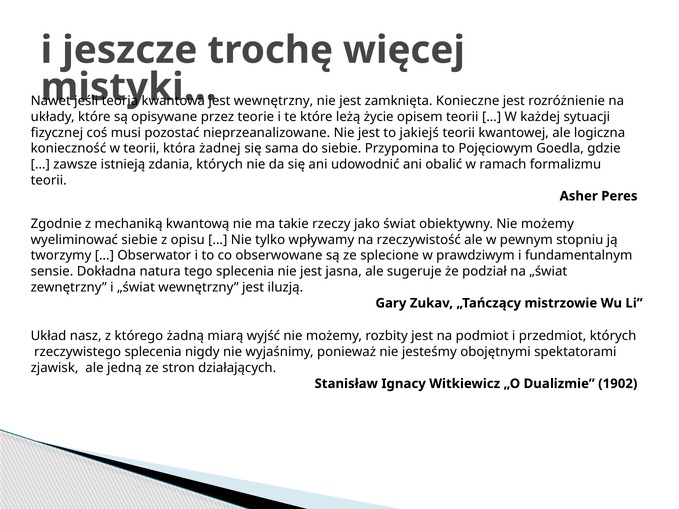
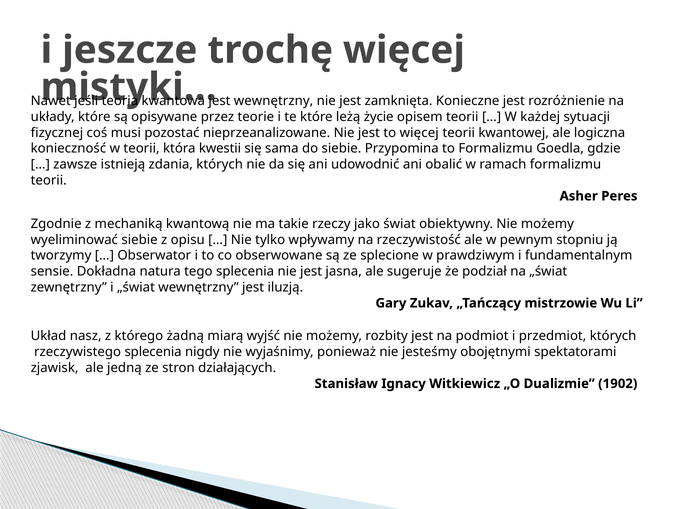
to jakiejś: jakiejś -> więcej (419, 133)
żadnej: żadnej -> kwestii (220, 149)
to Pojęciowym: Pojęciowym -> Formalizmu (496, 149)
